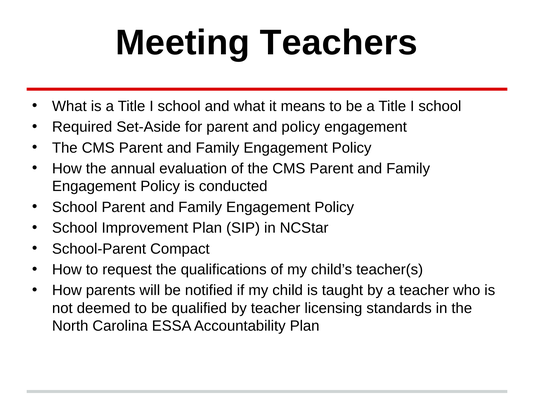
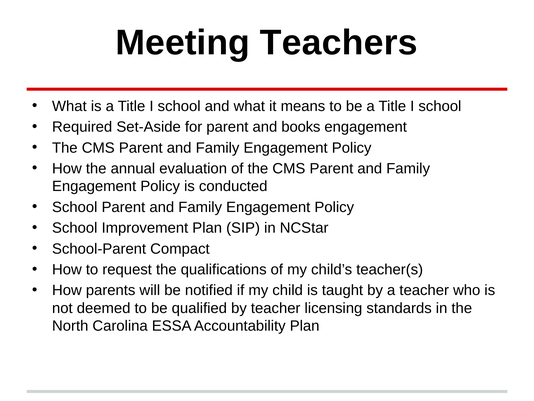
and policy: policy -> books (301, 127)
